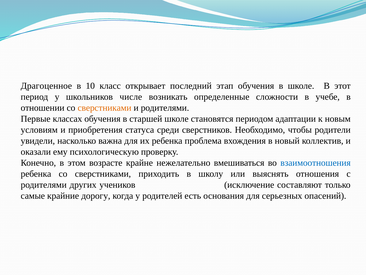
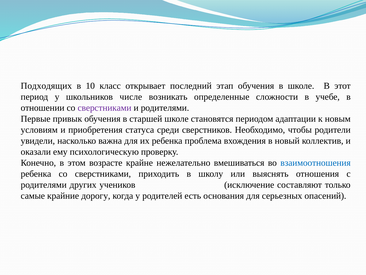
Драгоценное: Драгоценное -> Подходящих (46, 86)
сверстниками colour: orange -> purple (105, 108)
классах: классах -> привык (67, 119)
